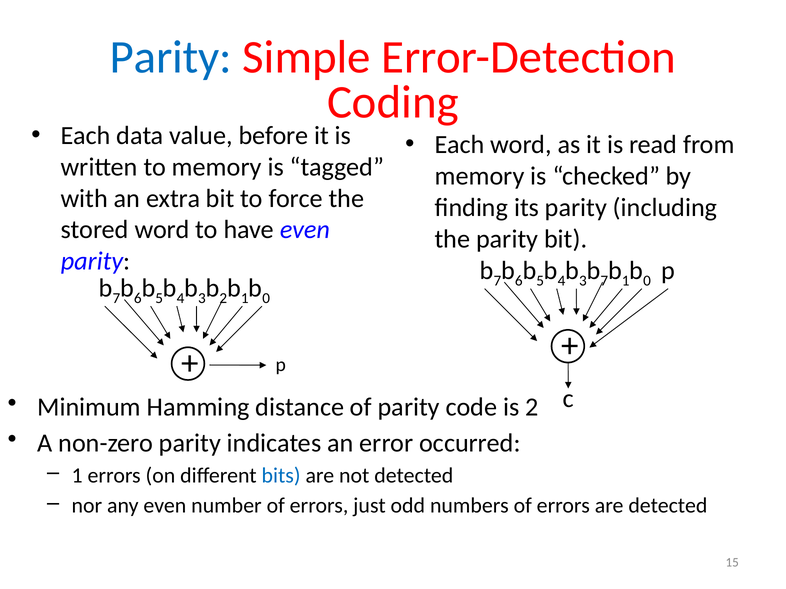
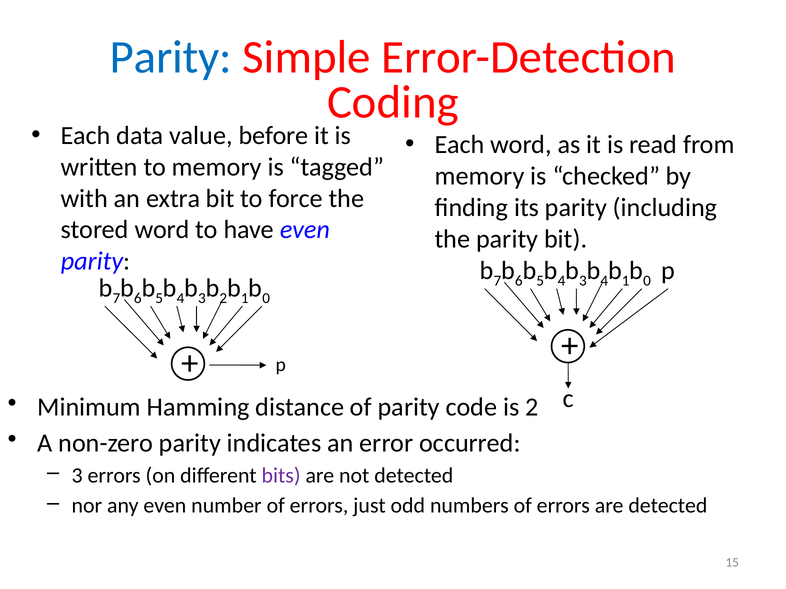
7: 7 -> 4 (604, 281)
1: 1 -> 3 (77, 476)
bits colour: blue -> purple (281, 476)
